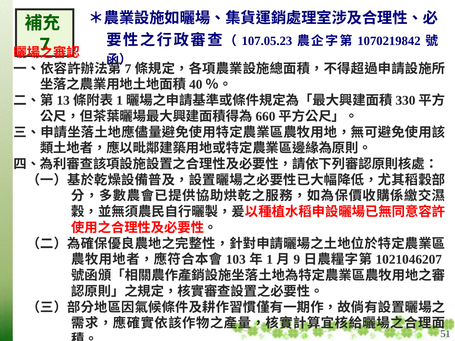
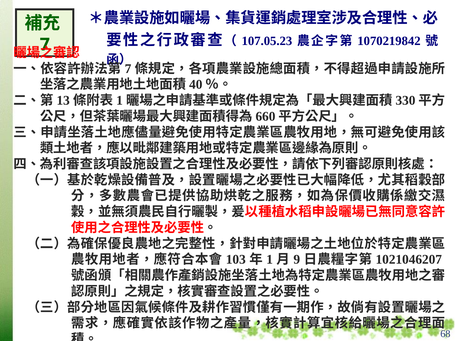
51: 51 -> 68 (445, 334)
